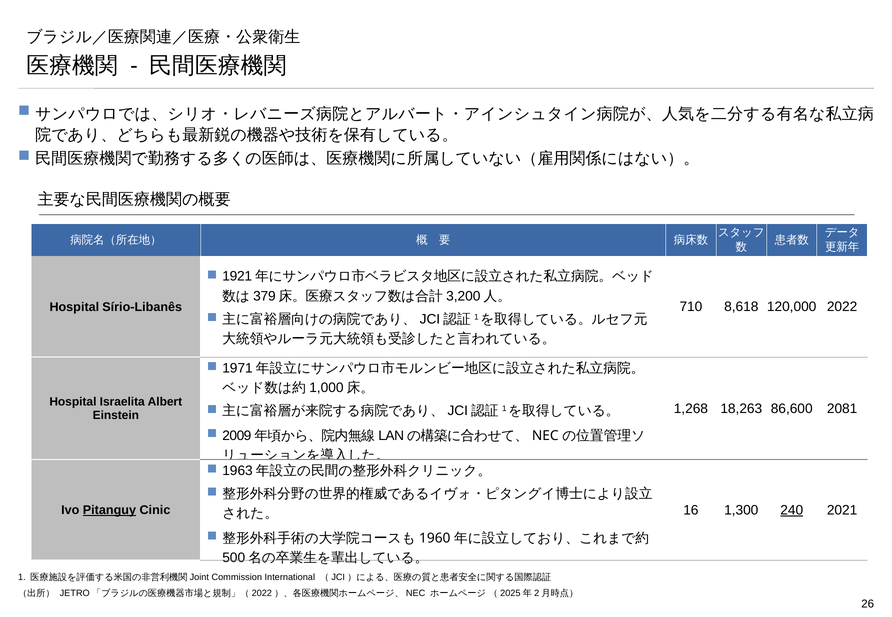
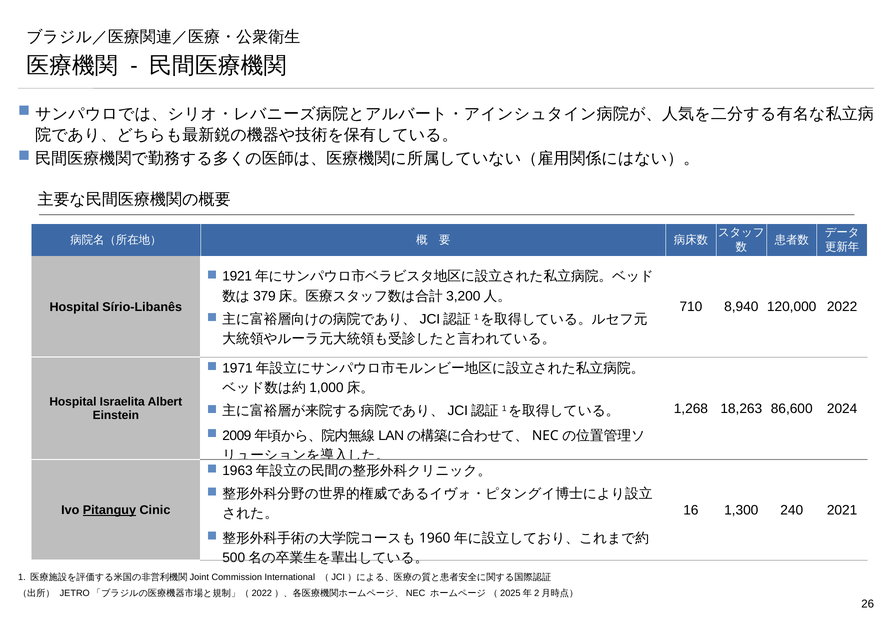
8,618: 8,618 -> 8,940 (741, 307)
2081: 2081 -> 2024 (842, 409)
240 underline: present -> none (792, 511)
